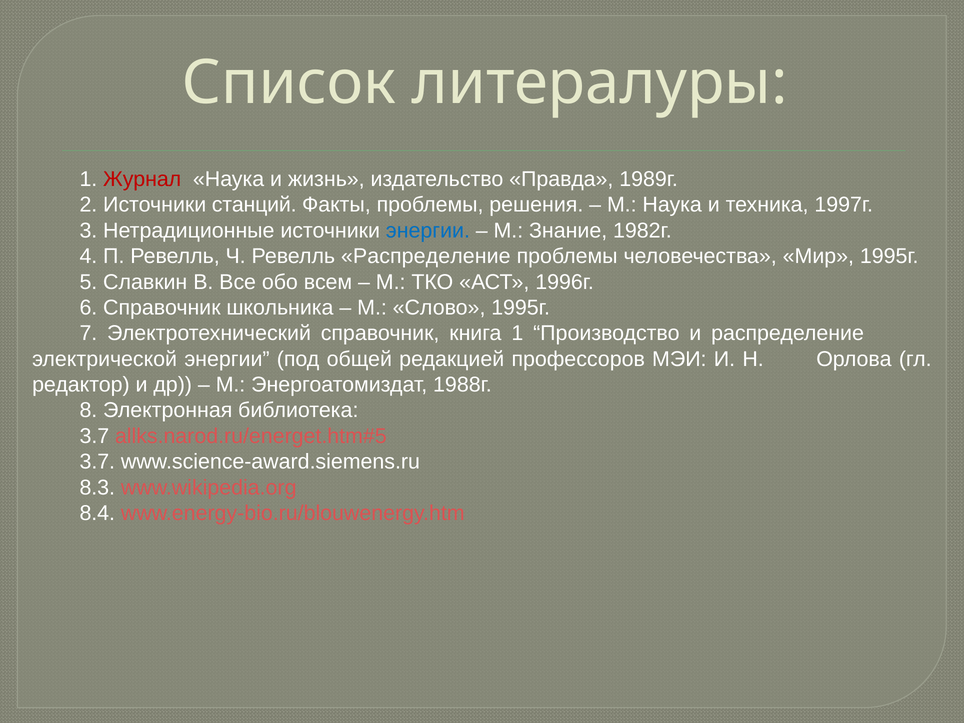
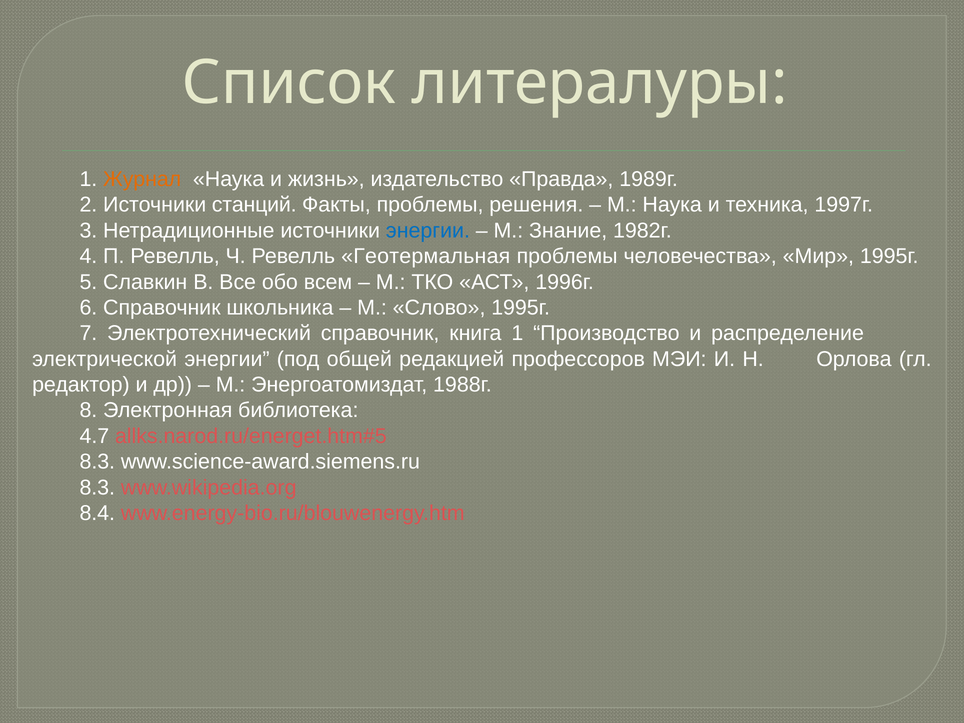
Журнал colour: red -> orange (142, 179)
Ревелль Распределение: Распределение -> Геотермальная (426, 256)
3.7: 3.7 -> 4.7 (94, 436)
3.7: 3.7 -> 8.3 (97, 462)
